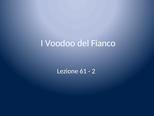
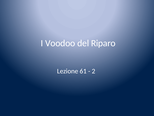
Fianco: Fianco -> Riparo (103, 43)
